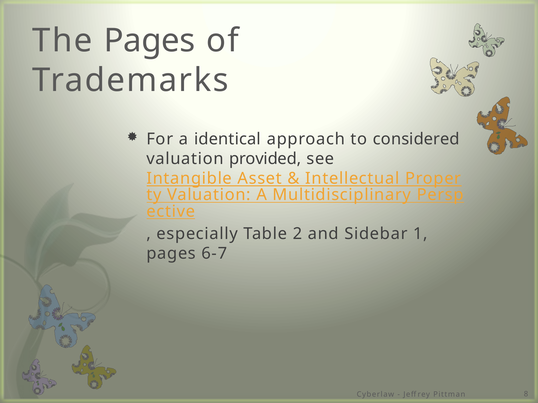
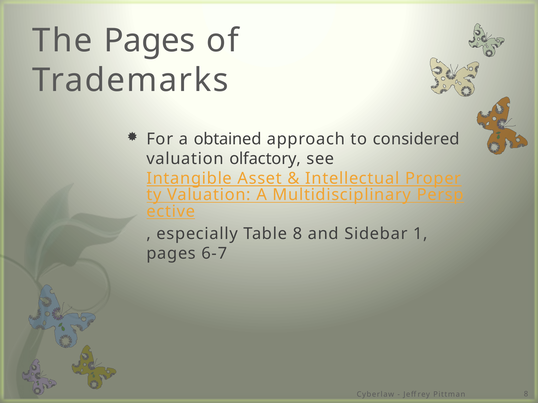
identical: identical -> obtained (228, 139)
provided: provided -> olfactory (265, 159)
Table 2: 2 -> 8 (297, 234)
